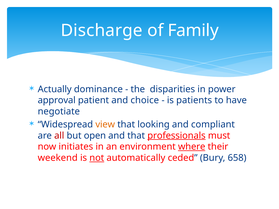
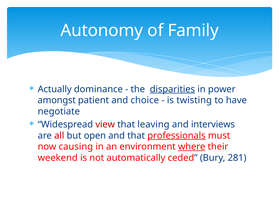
Discharge: Discharge -> Autonomy (102, 31)
disparities underline: none -> present (172, 89)
approval: approval -> amongst (57, 100)
patients: patients -> twisting (194, 100)
view colour: orange -> red (105, 125)
looking: looking -> leaving (153, 125)
compliant: compliant -> interviews (213, 125)
initiates: initiates -> causing (76, 147)
not underline: present -> none (97, 158)
658: 658 -> 281 (237, 158)
